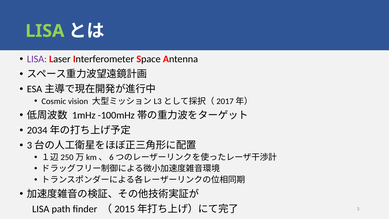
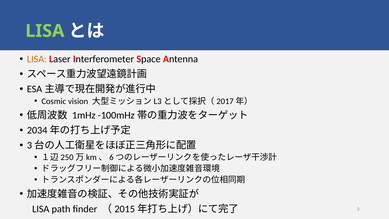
LISA colour: purple -> orange (37, 59)
